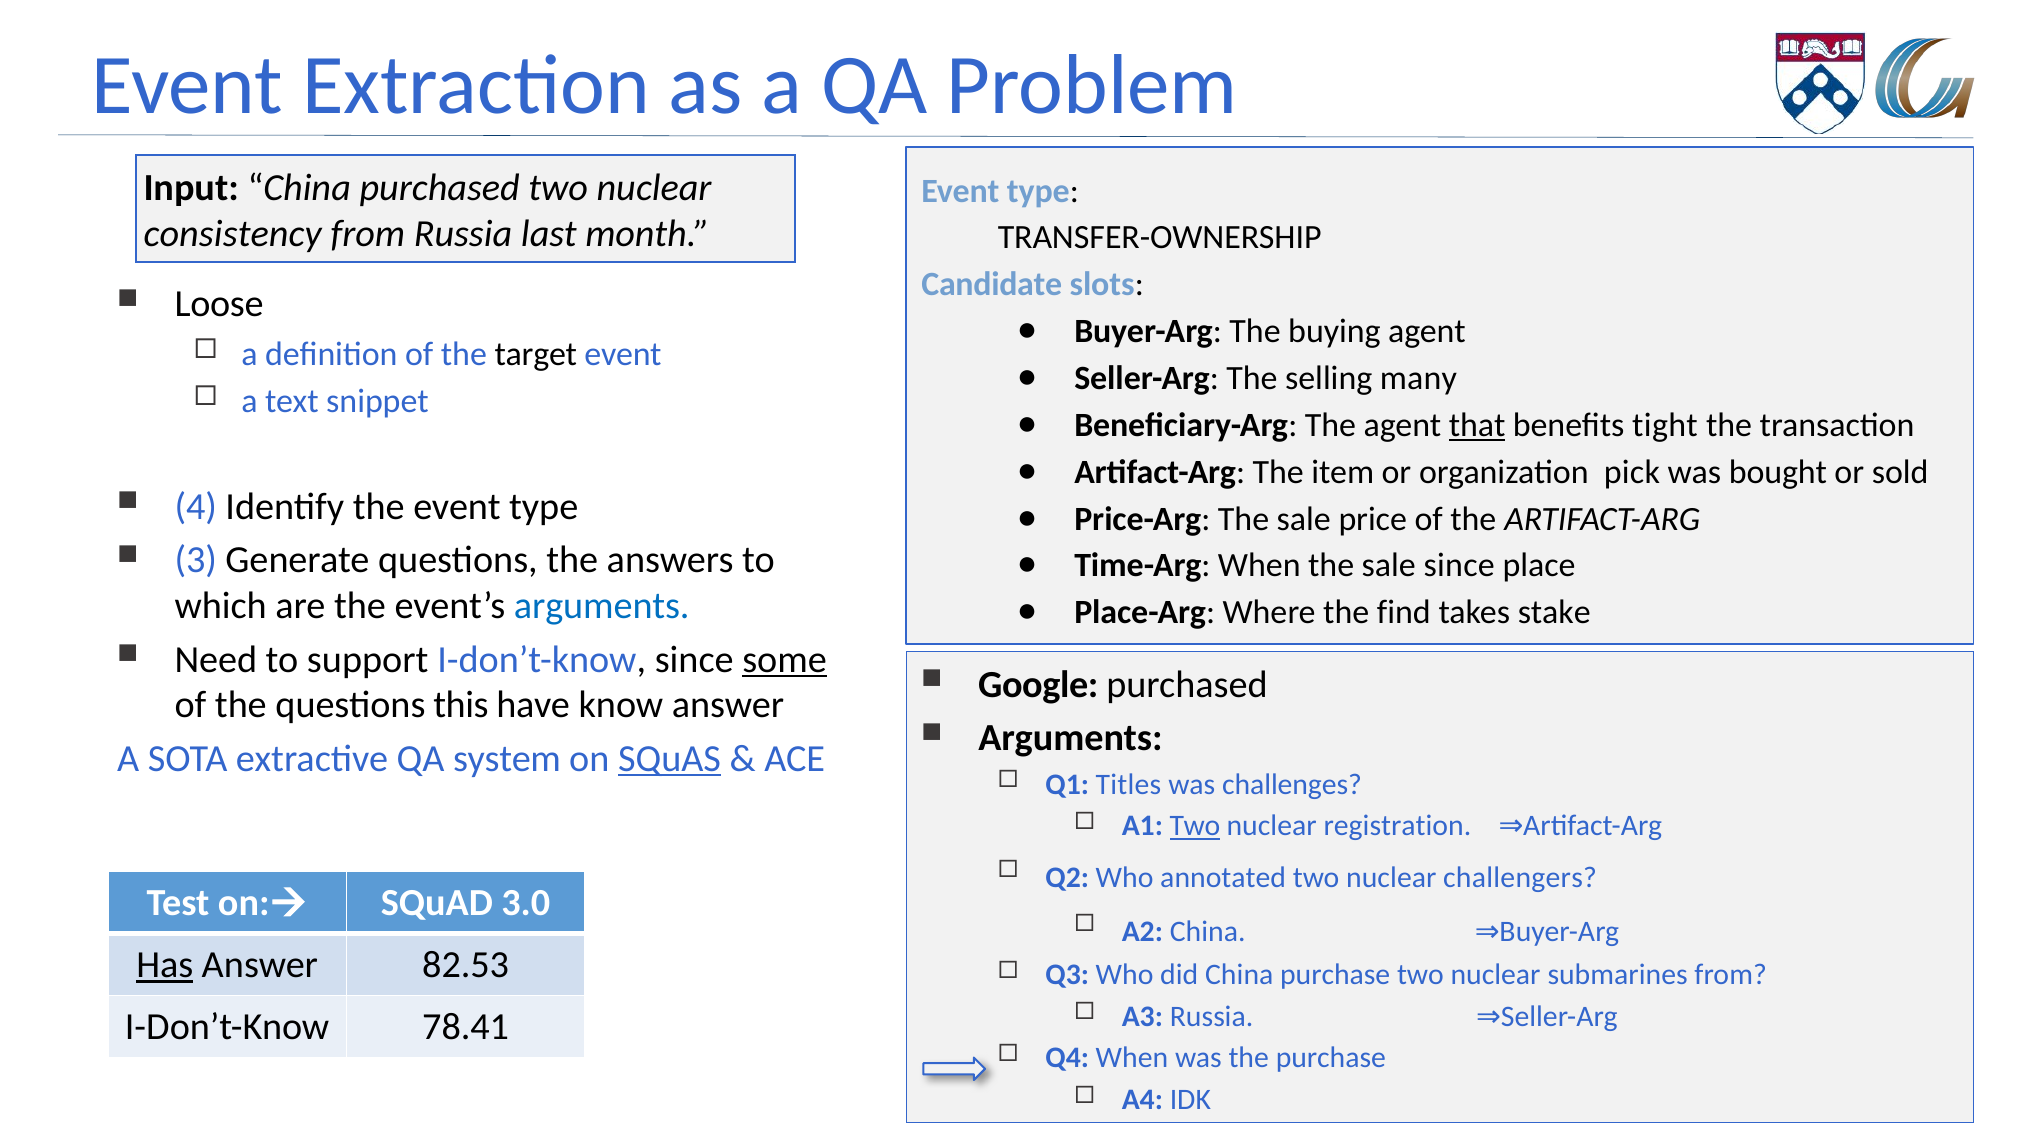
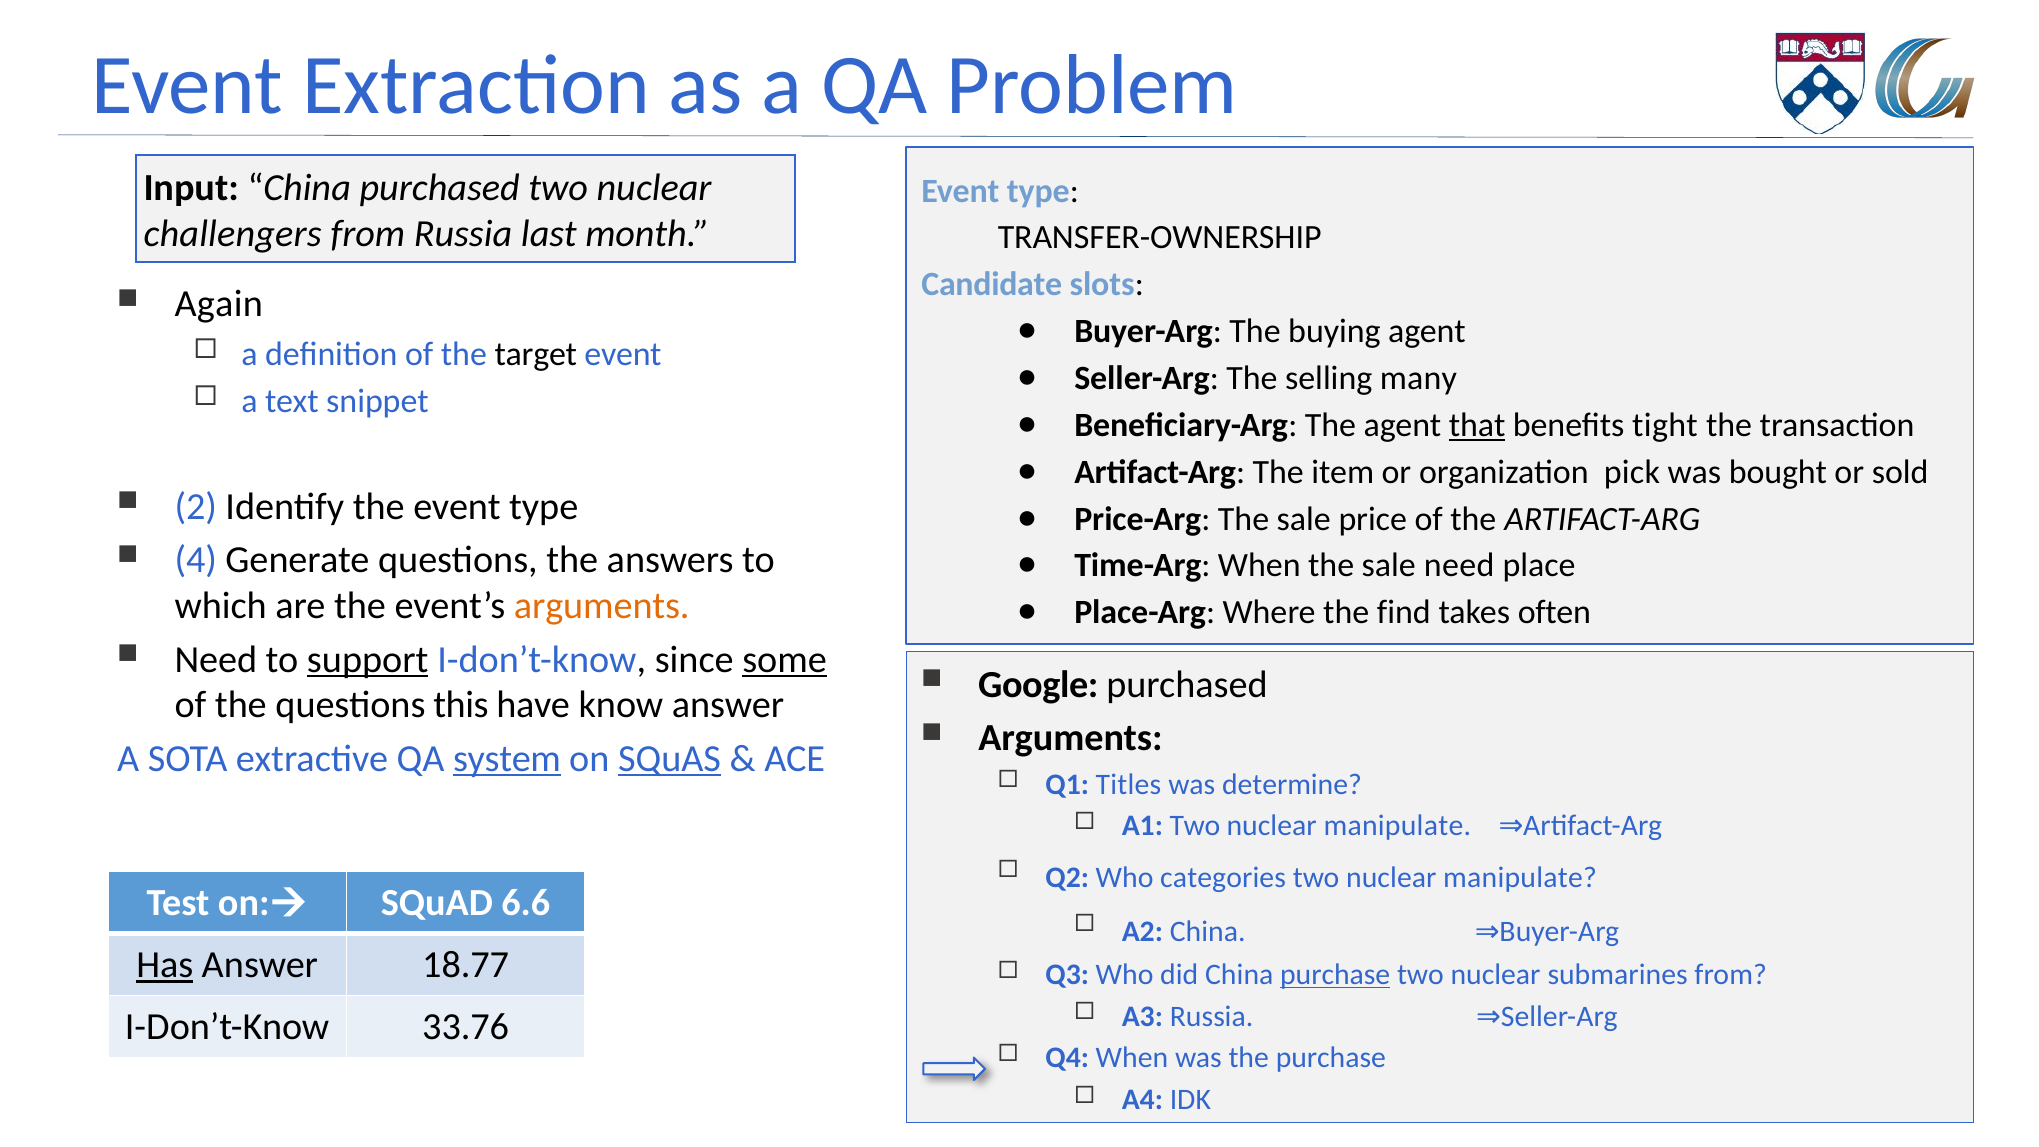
consistency: consistency -> challengers (233, 234)
Loose: Loose -> Again (219, 304)
4: 4 -> 2 (196, 506)
3: 3 -> 4 (196, 560)
sale since: since -> need (1459, 566)
arguments colour: blue -> orange (602, 606)
stake: stake -> often (1554, 612)
support underline: none -> present (368, 659)
system underline: none -> present (507, 759)
challenges: challenges -> determine (1292, 784)
Two underline: present -> none (1195, 826)
registration: registration -> manipulate (1397, 826)
annotated: annotated -> categories (1223, 878)
challengers: challengers -> manipulate (1520, 878)
3.0: 3.0 -> 6.6 (526, 903)
82.53: 82.53 -> 18.77 (466, 965)
purchase underline: none -> present (1335, 975)
78.41: 78.41 -> 33.76 (466, 1027)
